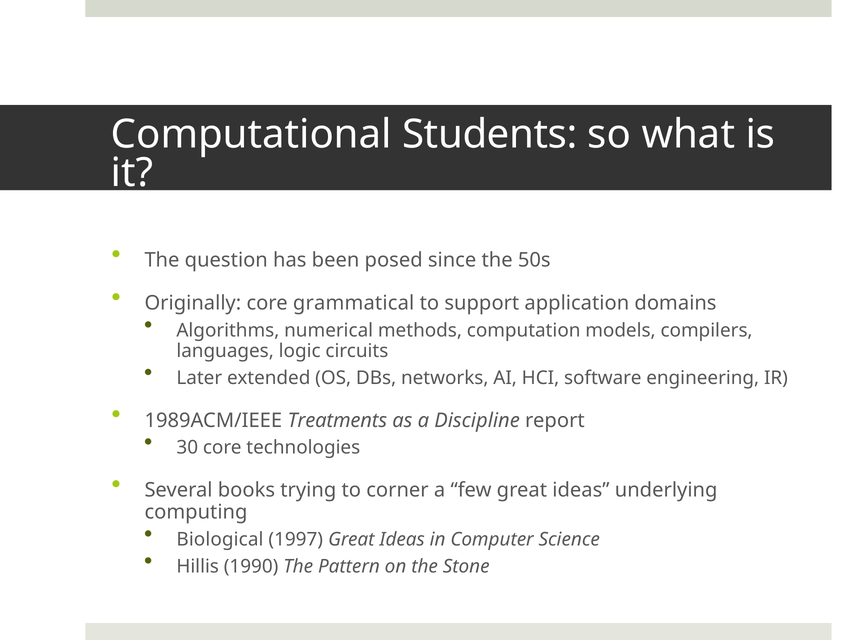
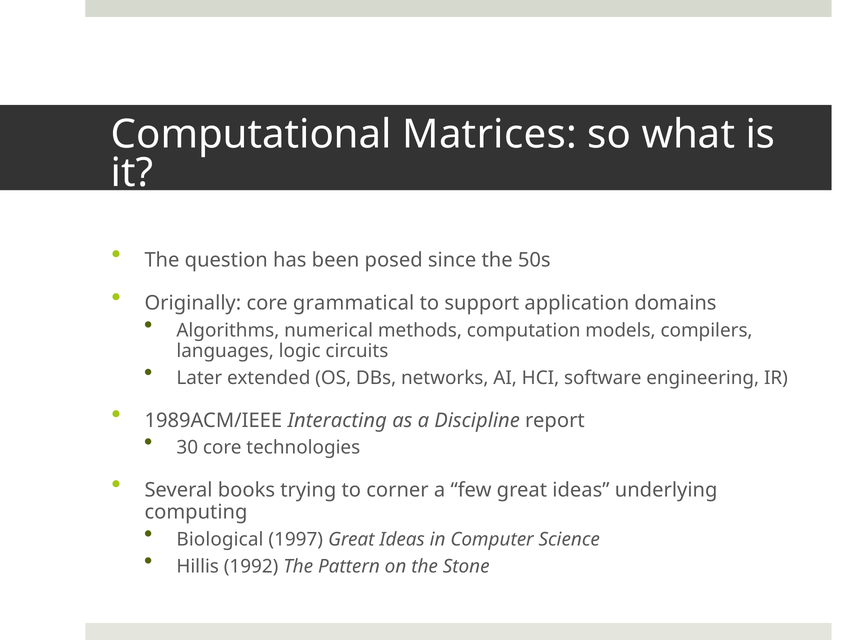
Students: Students -> Matrices (490, 134)
Treatments: Treatments -> Interacting (337, 420)
1990: 1990 -> 1992 (251, 566)
